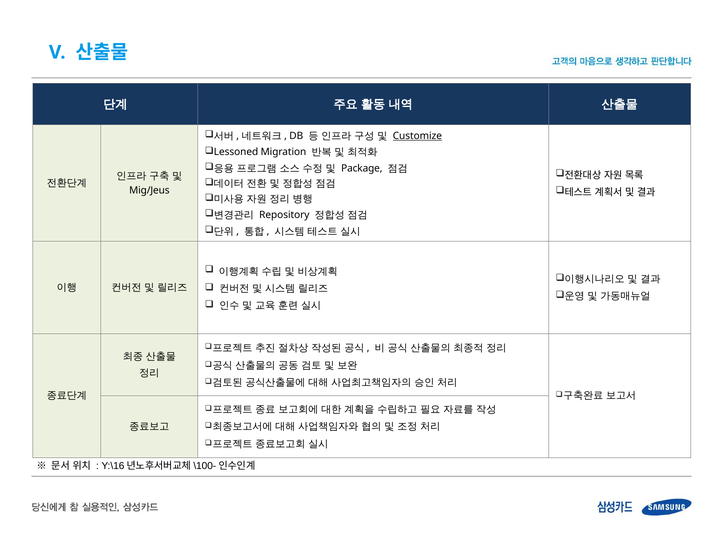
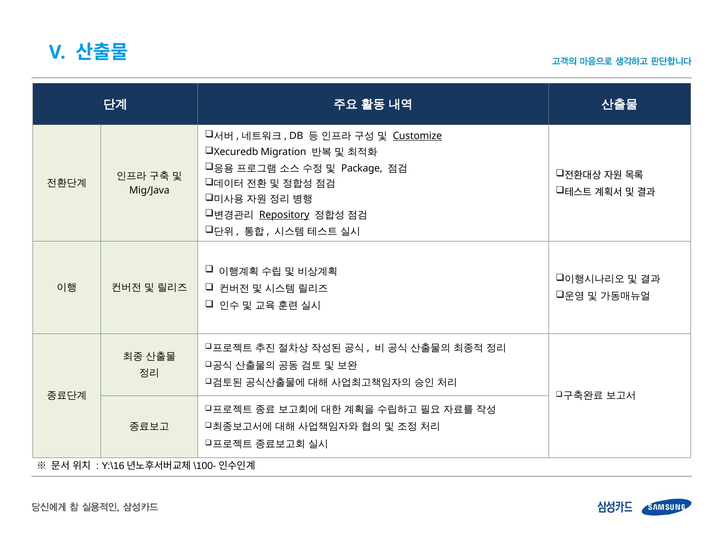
Lessoned: Lessoned -> Xecuredb (236, 152)
Mig/Jeus: Mig/Jeus -> Mig/Java (149, 190)
Repository underline: none -> present (284, 215)
